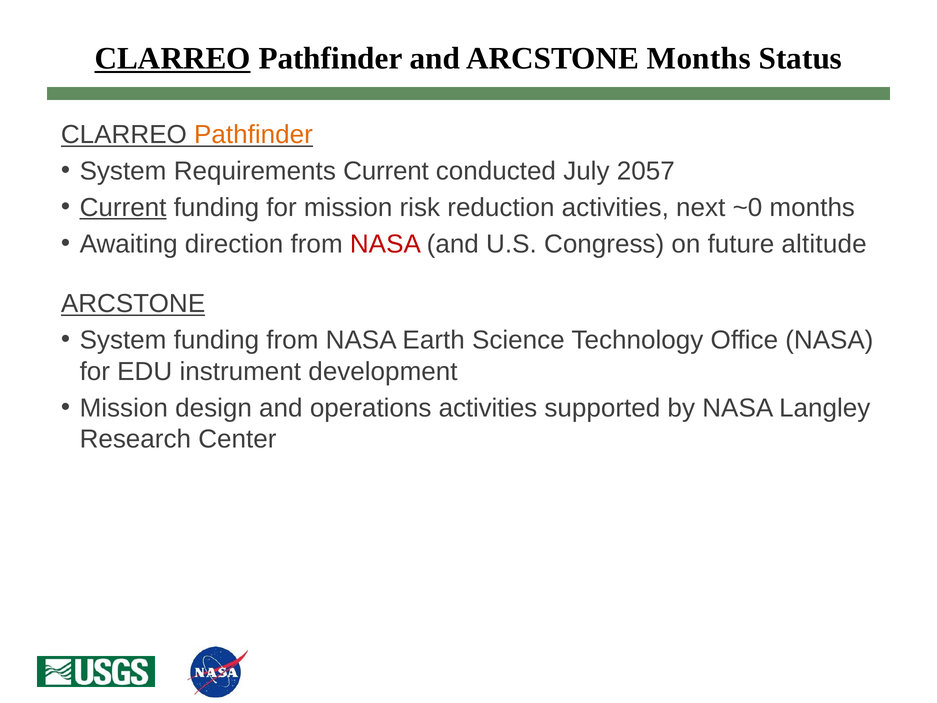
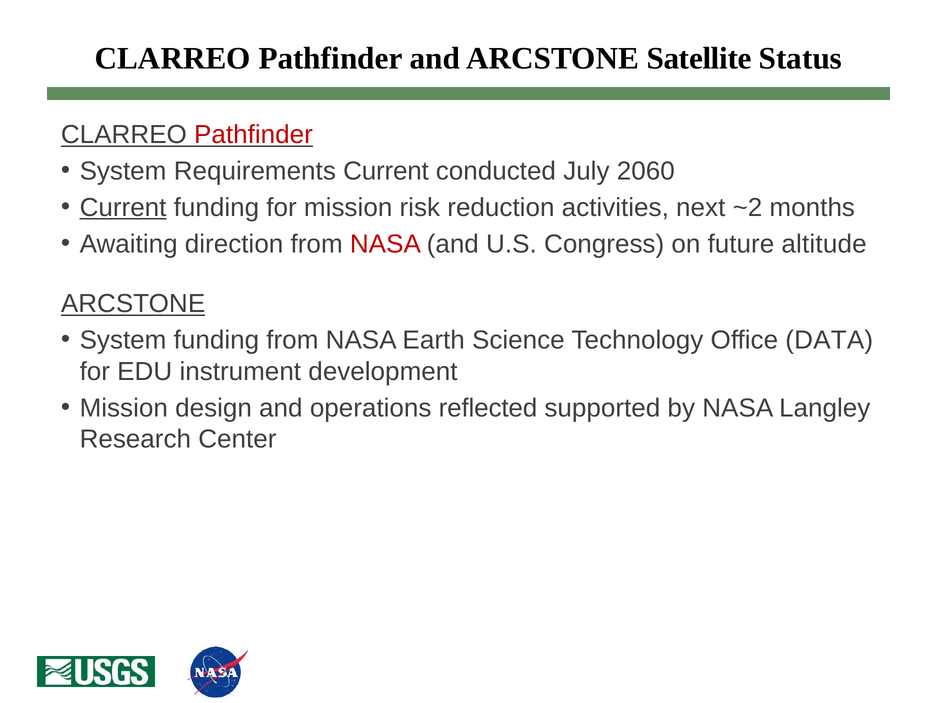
CLARREO underline: present -> none (173, 58)
ARCSTONE Months: Months -> Satellite (699, 58)
Pathfinder colour: orange -> red (253, 135)
2057: 2057 -> 2060 (646, 171)
~0: ~0 -> ~2 (747, 207)
Office NASA: NASA -> DATA (829, 340)
operations activities: activities -> reflected (488, 408)
